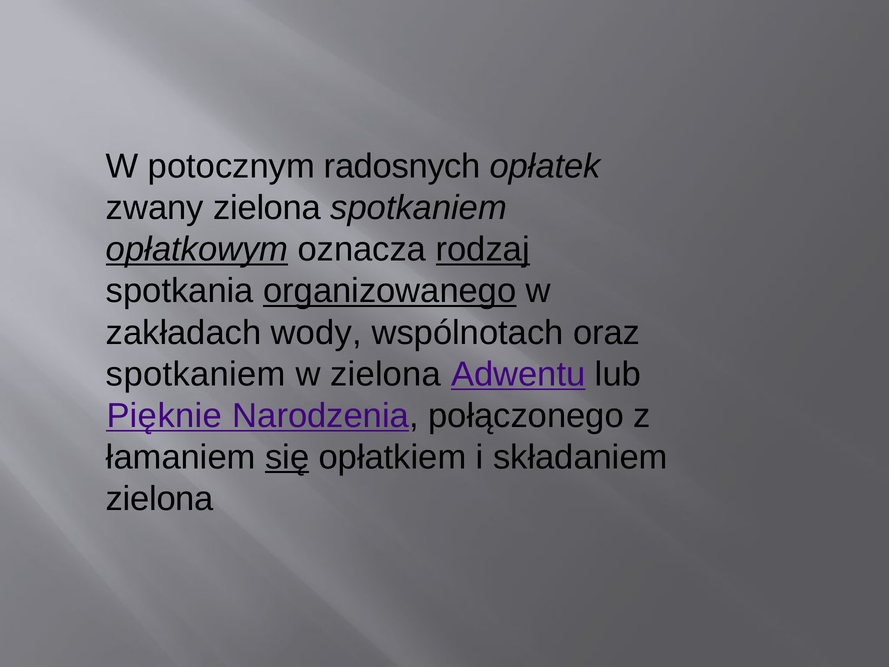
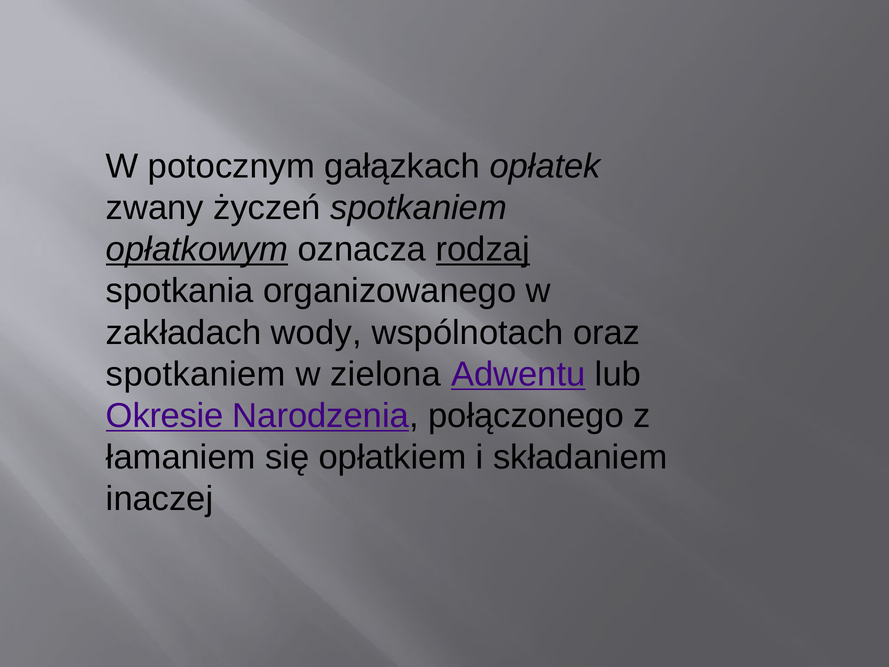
radosnych: radosnych -> gałązkach (402, 166)
zwany zielona: zielona -> życzeń (267, 208)
organizowanego underline: present -> none (390, 291)
Pięknie: Pięknie -> Okresie (165, 415)
się underline: present -> none (287, 457)
zielona: zielona -> inaczej (160, 499)
